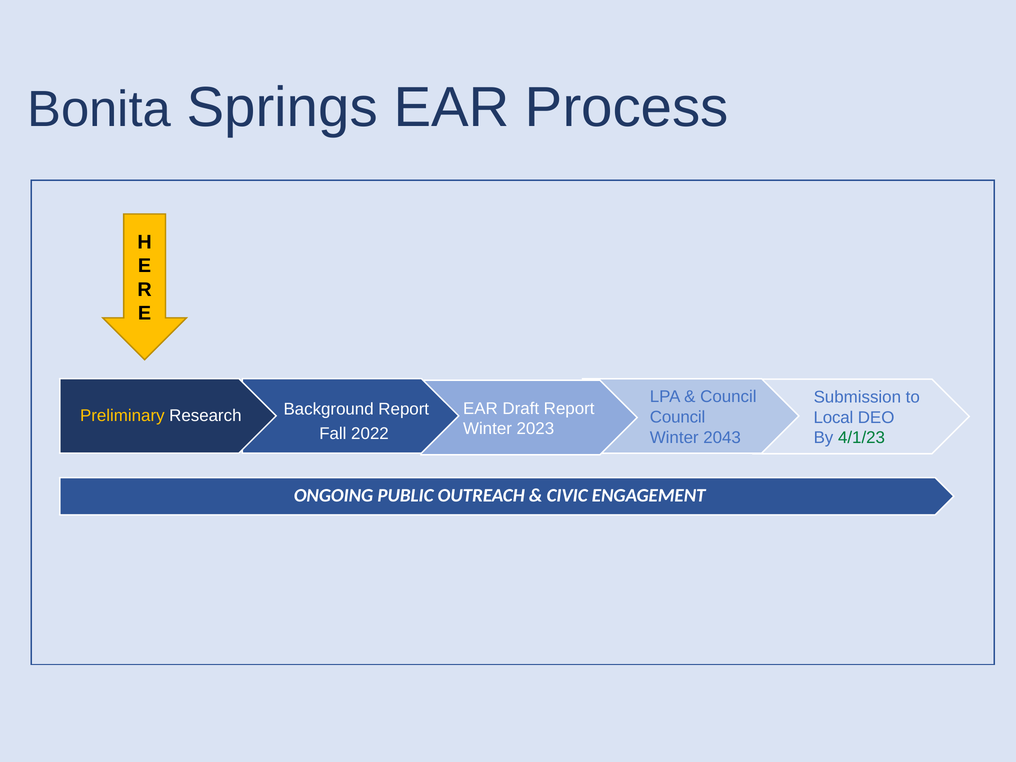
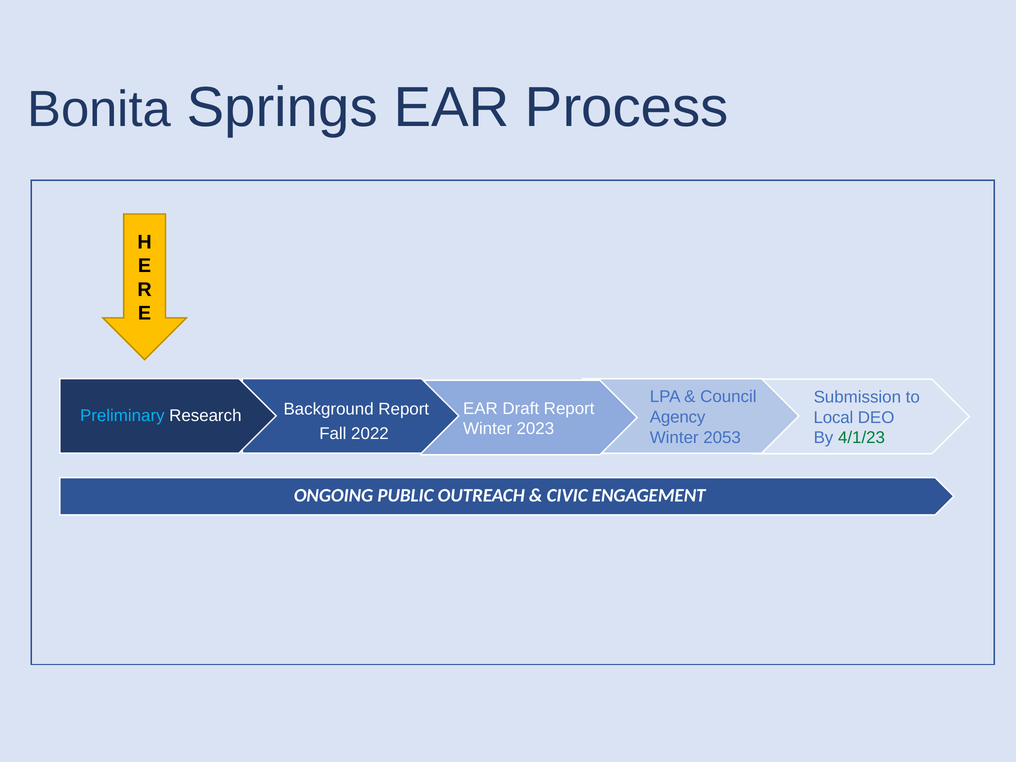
Preliminary colour: yellow -> light blue (122, 416)
Council: Council -> Agency (678, 417)
2043: 2043 -> 2053 (722, 437)
